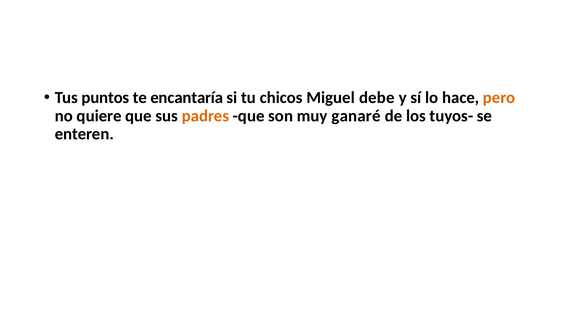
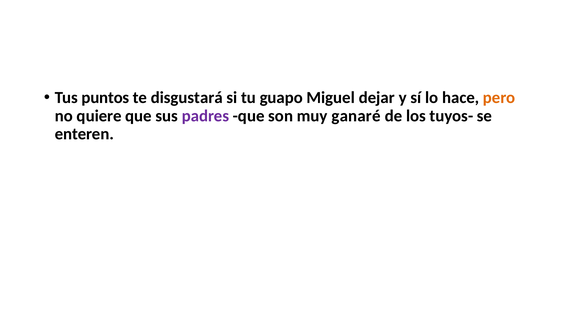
encantaría: encantaría -> disgustará (187, 98)
chicos: chicos -> guapo (281, 98)
debe: debe -> dejar (377, 98)
padres colour: orange -> purple (205, 116)
